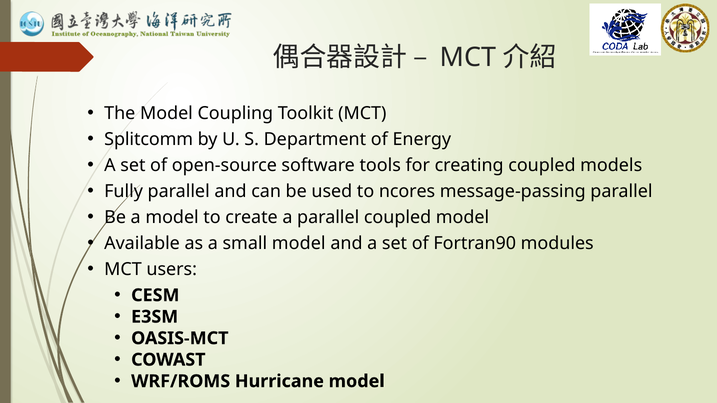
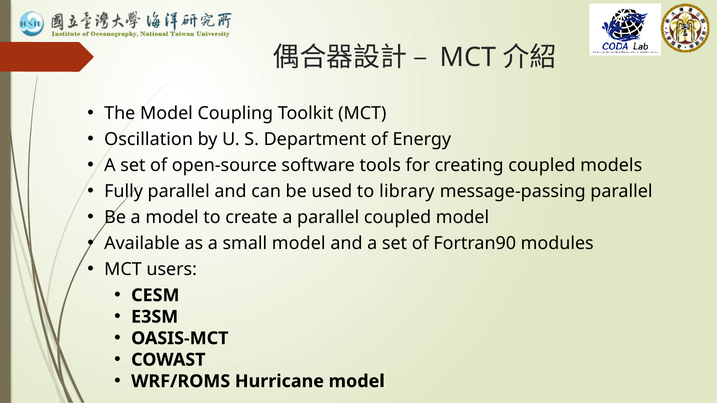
Splitcomm: Splitcomm -> Oscillation (149, 140)
ncores: ncores -> library (407, 192)
